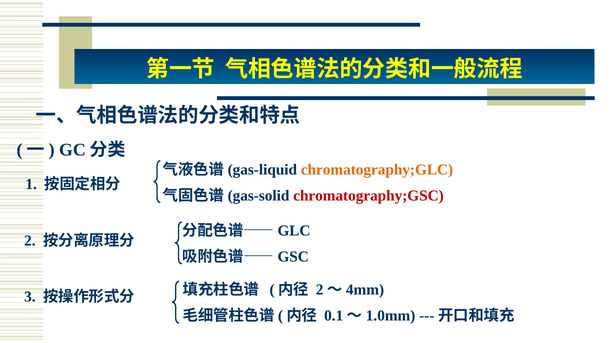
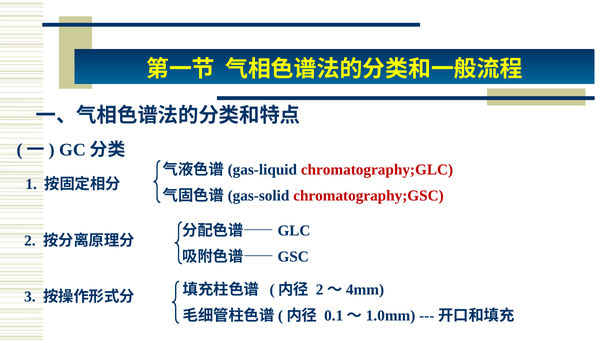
chromatography;GLC colour: orange -> red (377, 170)
